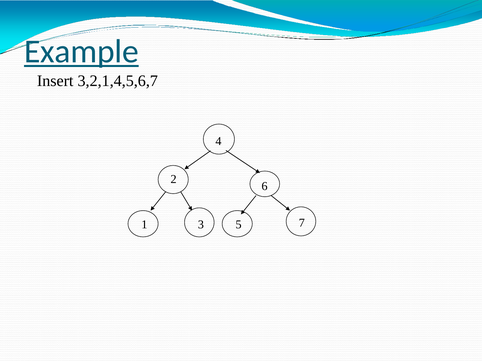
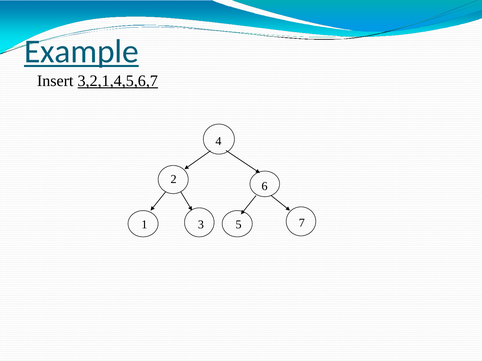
3,2,1,4,5,6,7 underline: none -> present (118, 81)
